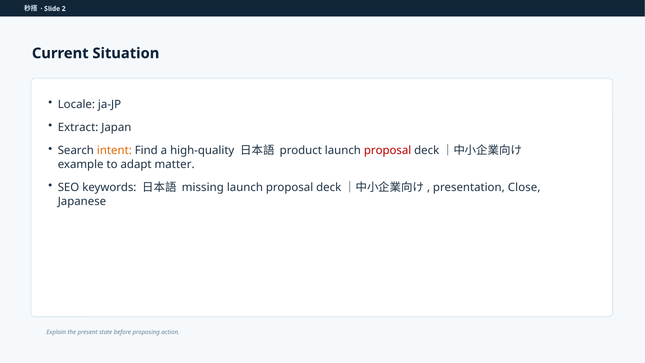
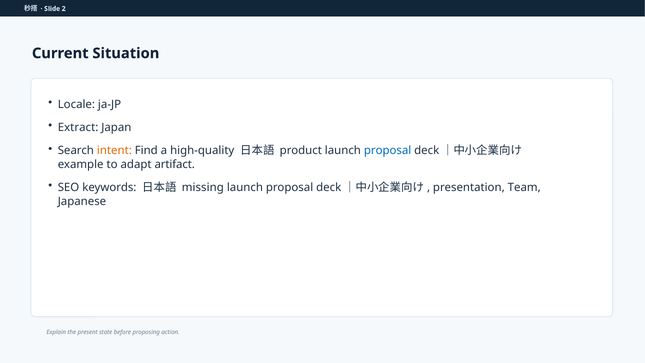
proposal colour: red -> blue (388, 151)
matter: matter -> artifact (175, 164)
Close: Close -> Team (524, 187)
